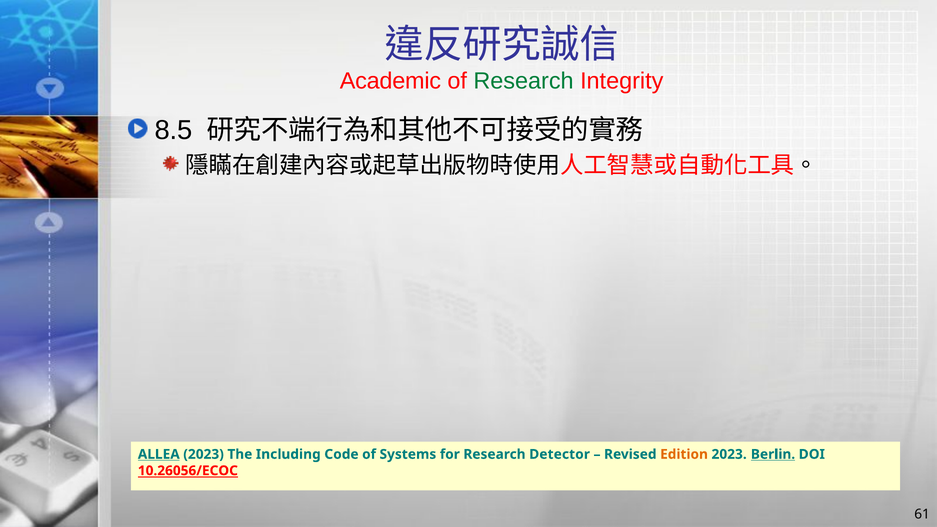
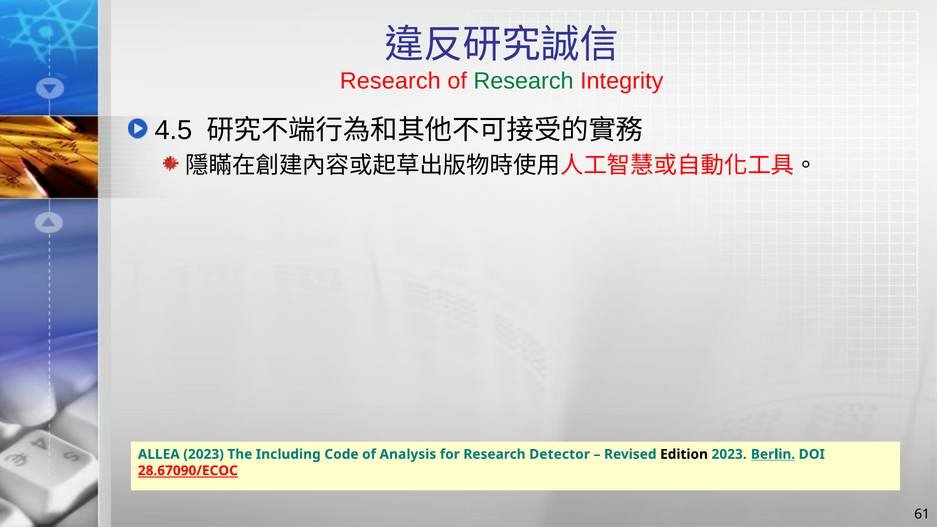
Academic: Academic -> Research (390, 81)
8.5: 8.5 -> 4.5 (174, 130)
ALLEA underline: present -> none (159, 454)
Systems: Systems -> Analysis (408, 454)
Edition colour: orange -> black (684, 454)
10.26056/ECOC: 10.26056/ECOC -> 28.67090/ECOC (188, 471)
